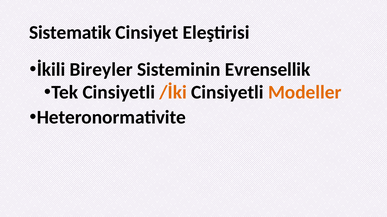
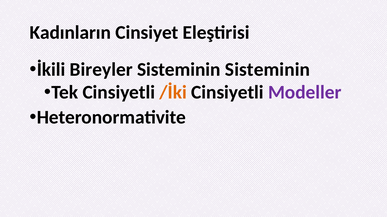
Sistematik: Sistematik -> Kadınların (70, 33)
Sisteminin Evrensellik: Evrensellik -> Sisteminin (268, 70)
Modeller colour: orange -> purple (305, 93)
